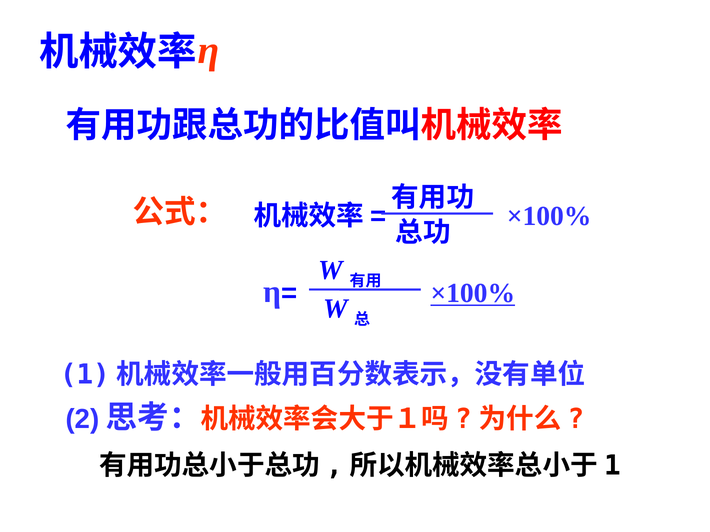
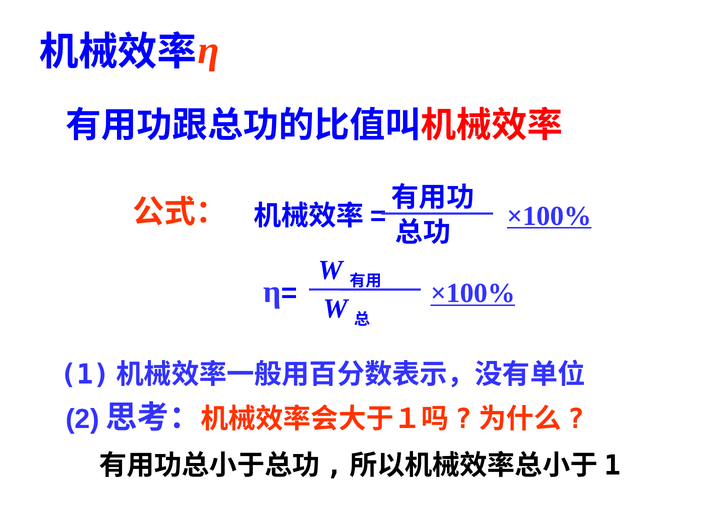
×100% underline: none -> present (549, 216)
